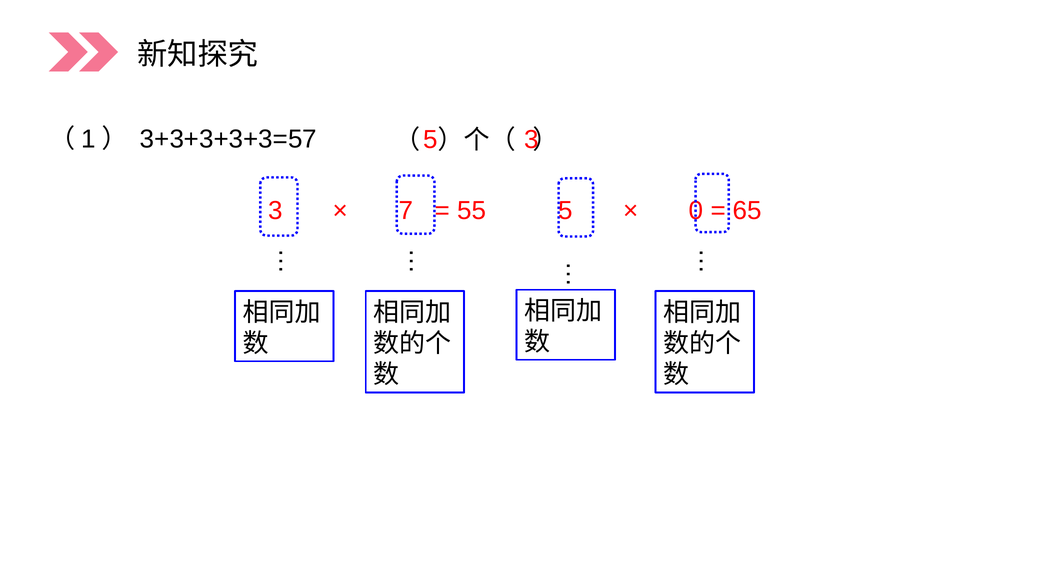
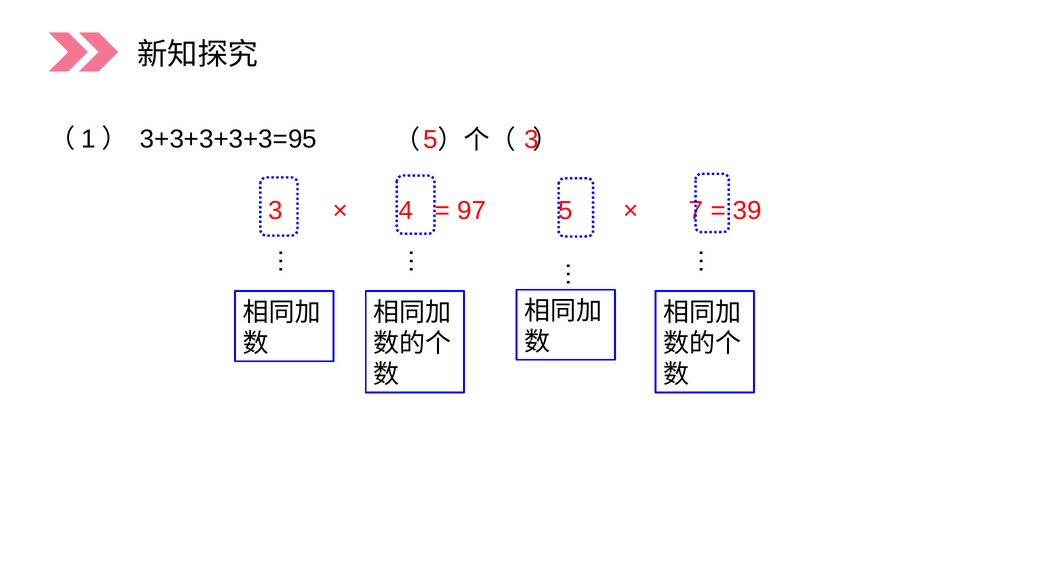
3+3+3+3+3=57: 3+3+3+3+3=57 -> 3+3+3+3+3=95 (228, 139)
7: 7 -> 4 (406, 211)
55: 55 -> 97 (472, 211)
0: 0 -> 7 (696, 211)
65: 65 -> 39 (747, 211)
